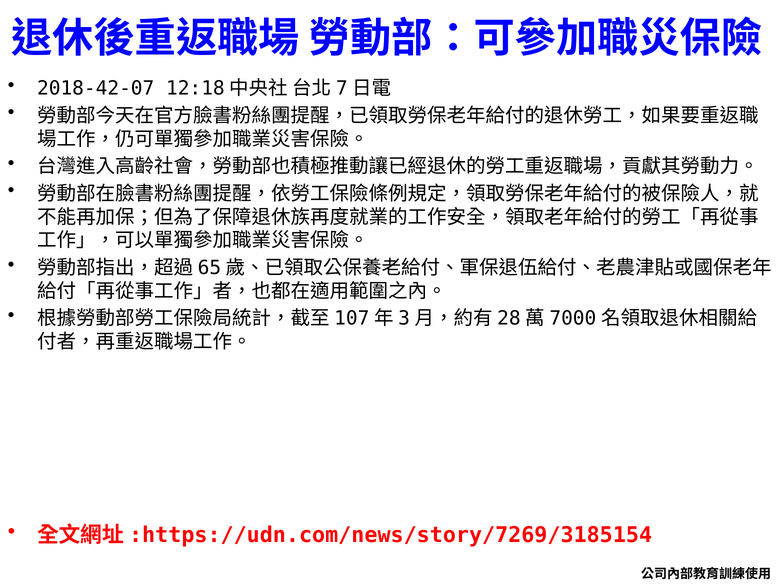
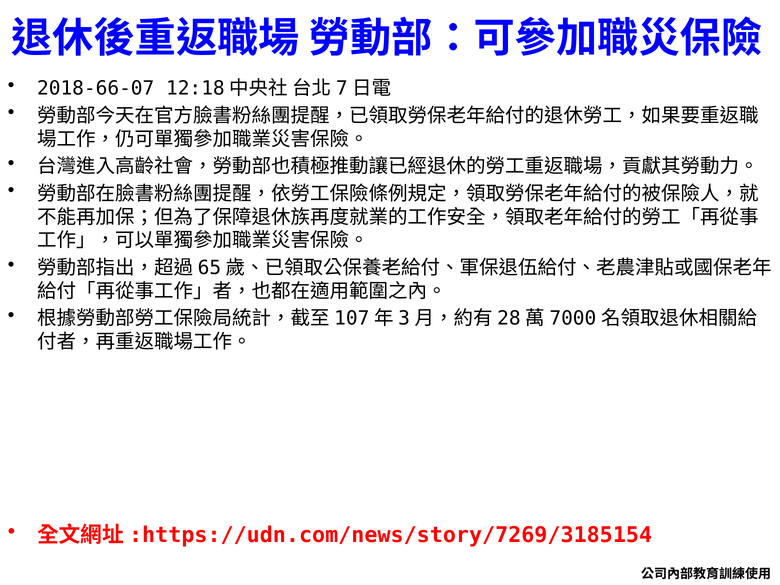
2018-42-07: 2018-42-07 -> 2018-66-07 (96, 88)
